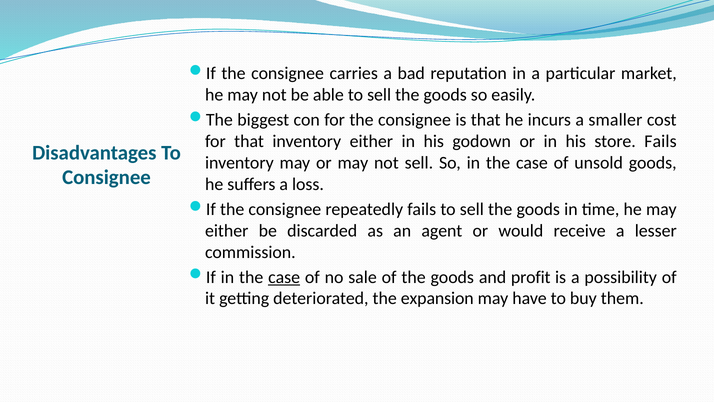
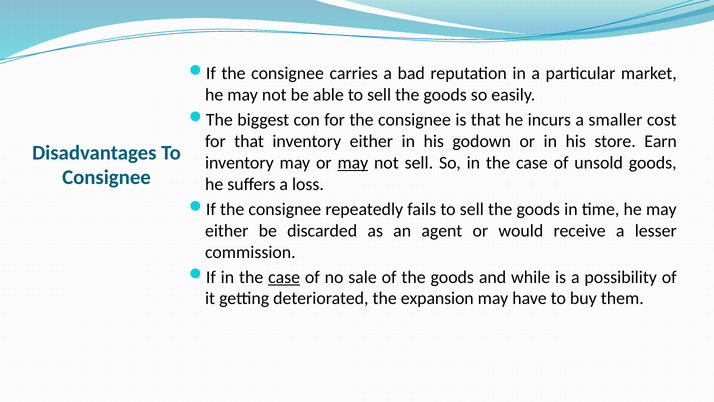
store Fails: Fails -> Earn (661, 141)
may underline: none -> present (353, 163)
profit: profit -> while (531, 277)
